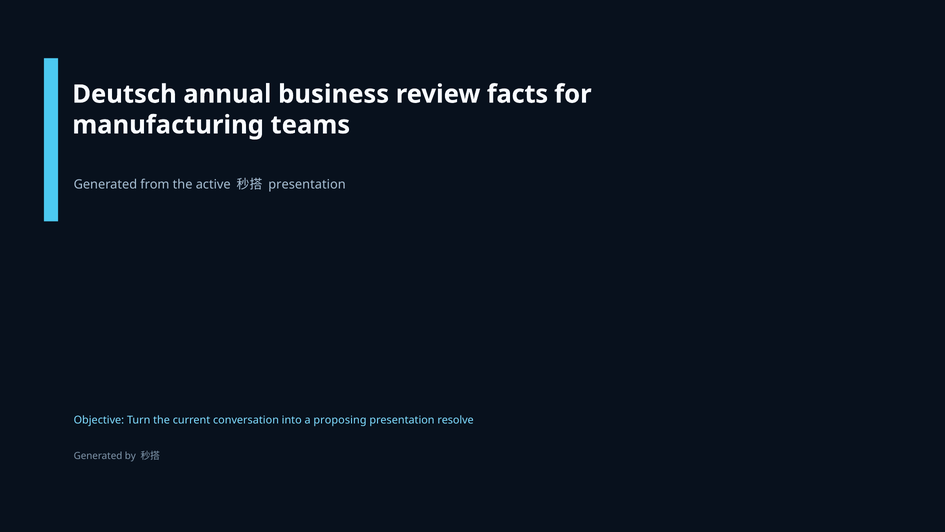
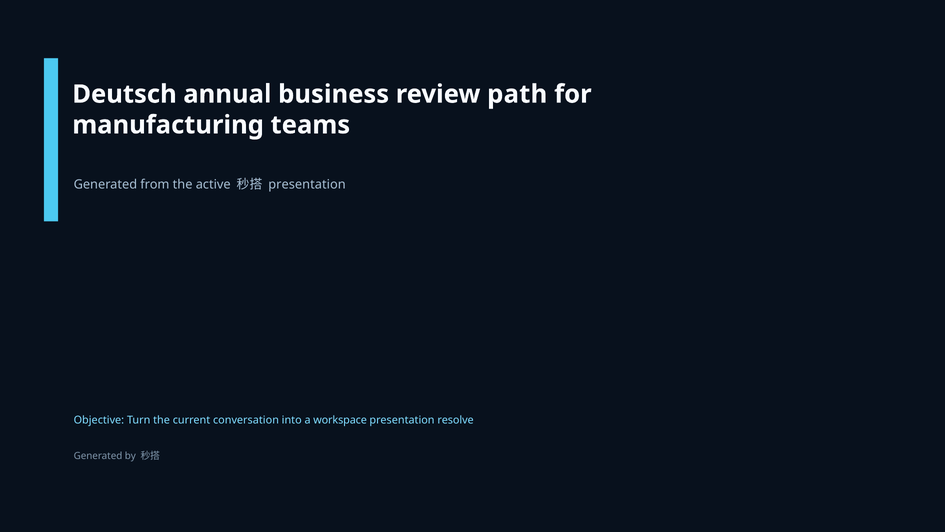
facts: facts -> path (517, 94)
proposing: proposing -> workspace (340, 420)
